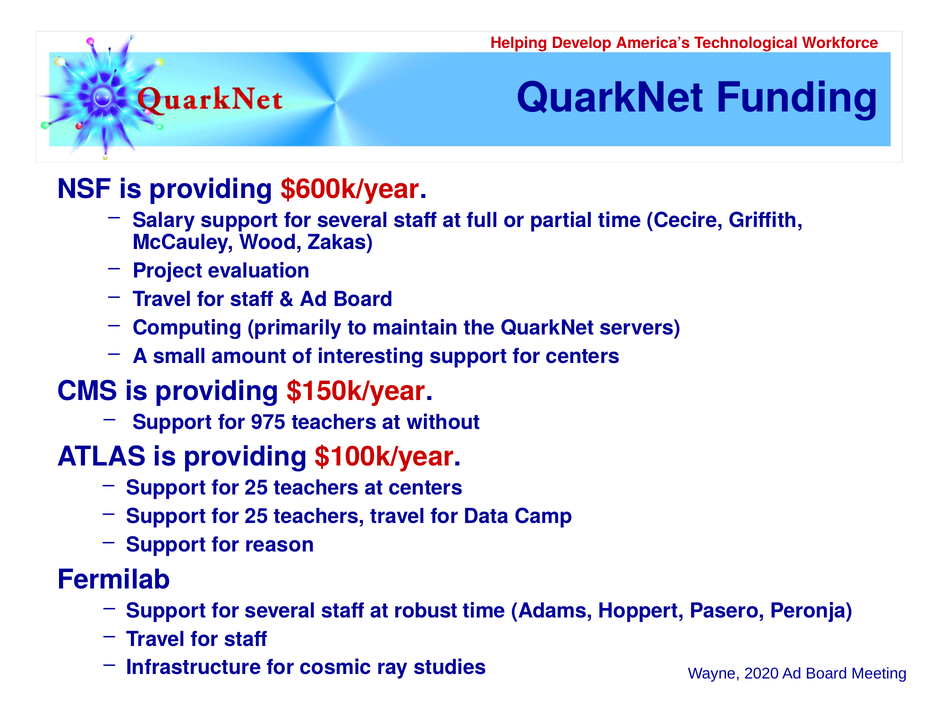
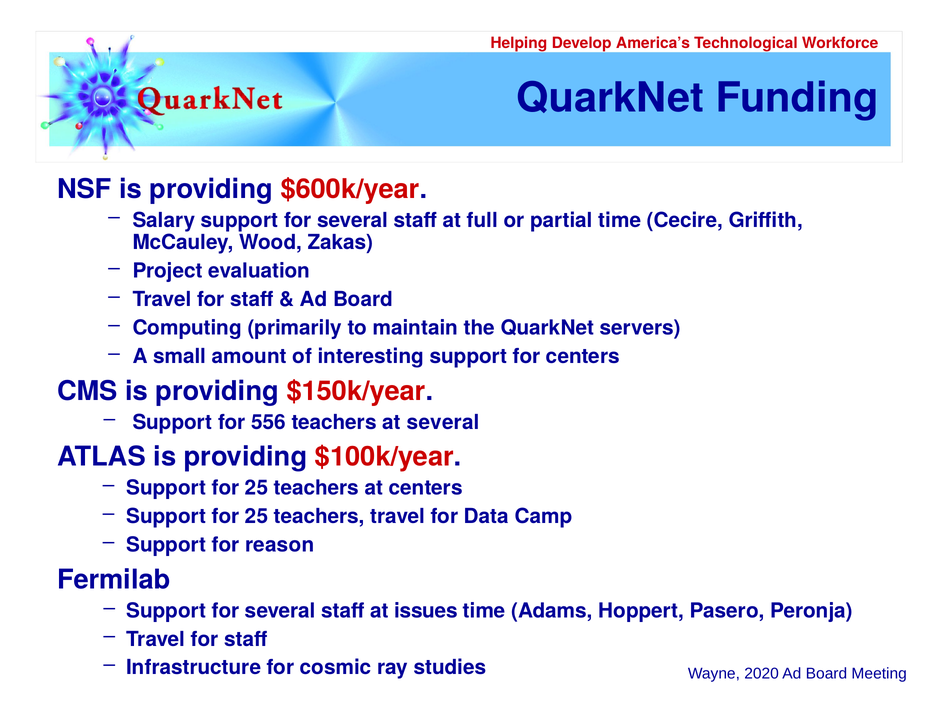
975: 975 -> 556 (268, 422)
at without: without -> several (443, 422)
robust: robust -> issues (426, 611)
